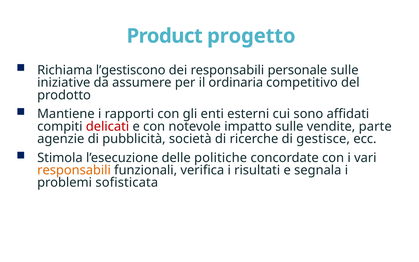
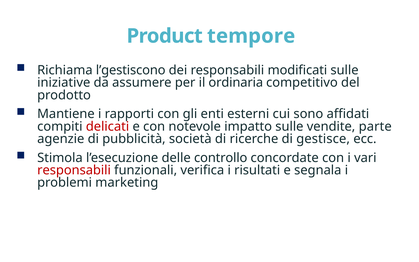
progetto: progetto -> tempore (251, 36)
personale: personale -> modificati (297, 70)
politiche: politiche -> controllo (221, 158)
responsabili colour: orange -> red (74, 170)
sofisticata: sofisticata -> marketing (127, 183)
